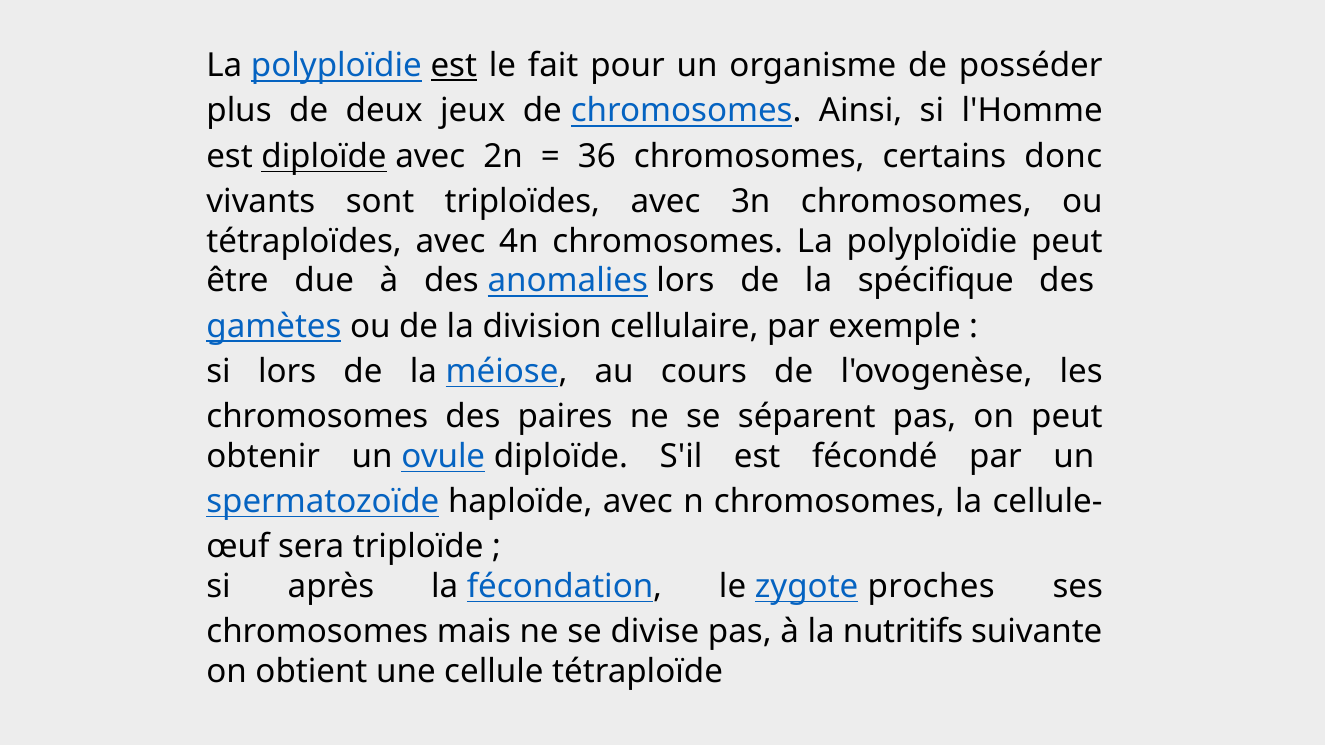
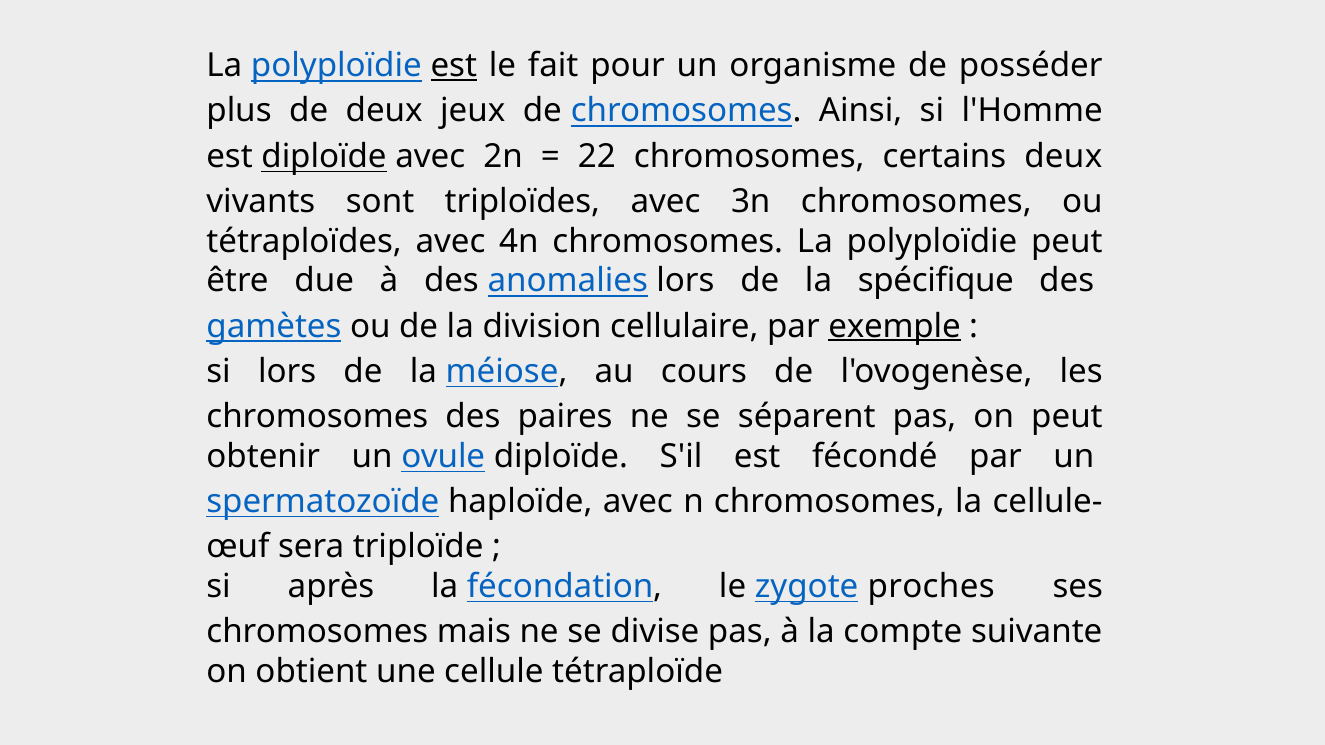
36: 36 -> 22 (597, 156)
certains donc: donc -> deux (1063, 156)
exemple underline: none -> present (895, 326)
nutritifs: nutritifs -> compte (903, 632)
